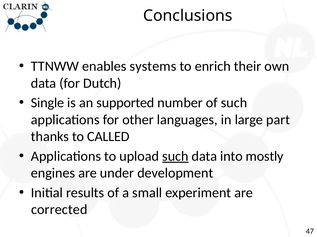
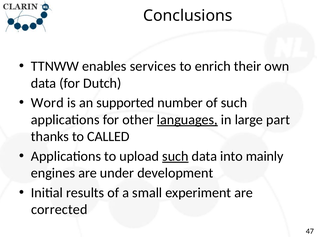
systems: systems -> services (153, 67)
Single: Single -> Word (47, 103)
languages underline: none -> present (187, 120)
mostly: mostly -> mainly (265, 157)
